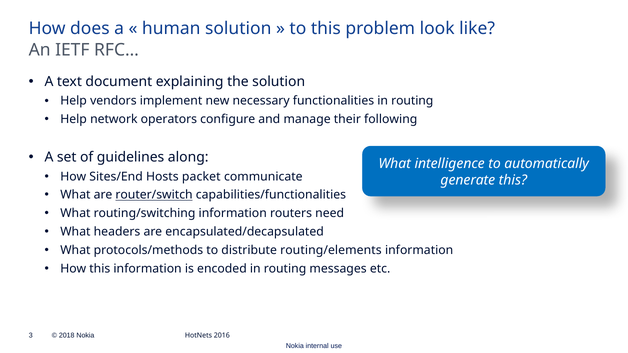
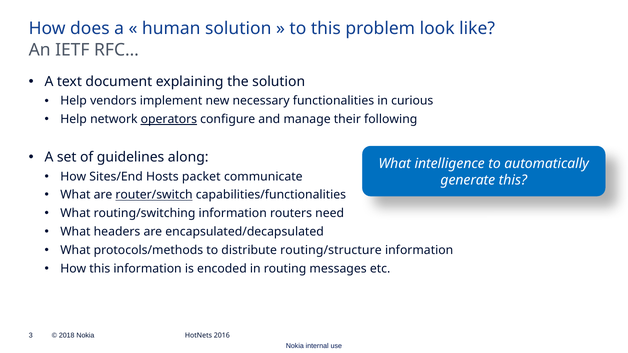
functionalities in routing: routing -> curious (412, 101)
operators underline: none -> present (169, 119)
routing/elements: routing/elements -> routing/structure (331, 250)
